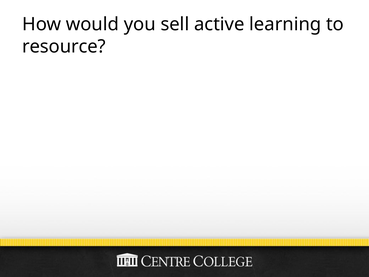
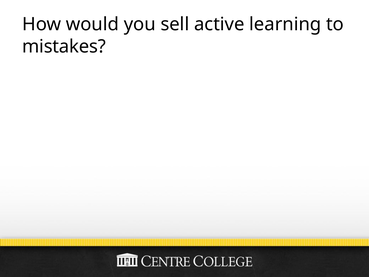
resource: resource -> mistakes (64, 47)
